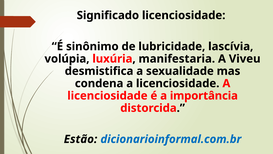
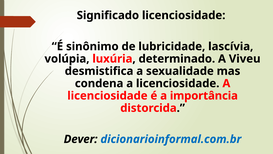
manifestaria: manifestaria -> determinado (177, 59)
Estão: Estão -> Dever (81, 139)
